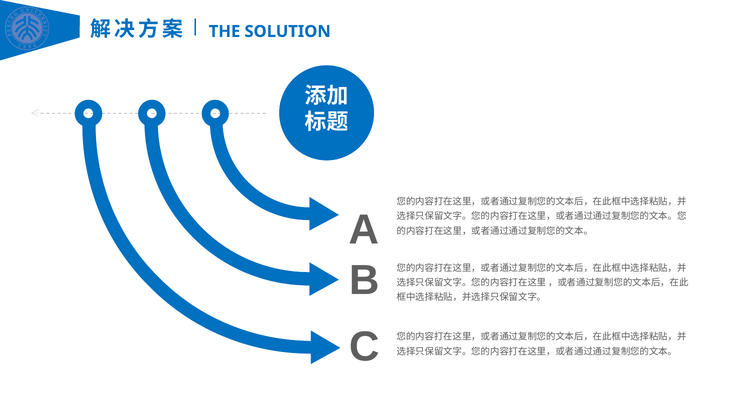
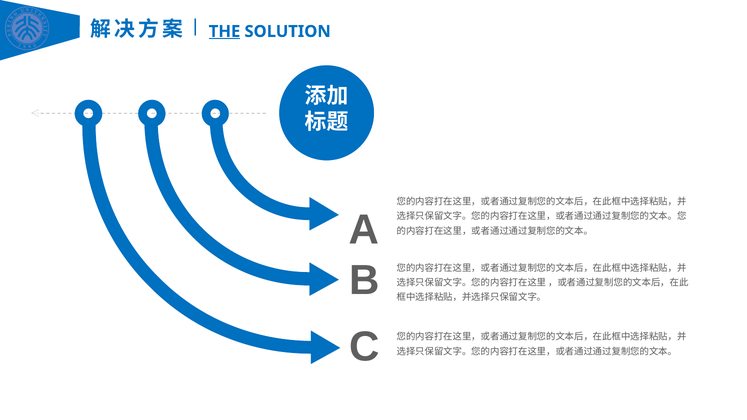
THE underline: none -> present (225, 31)
